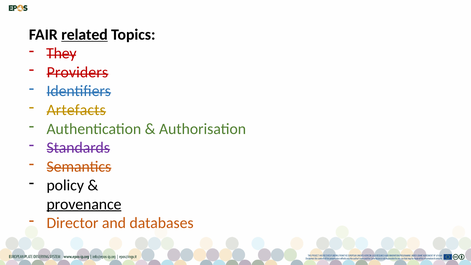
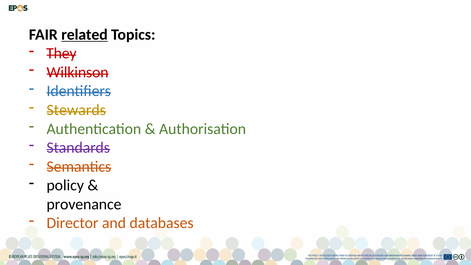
Providers: Providers -> Wilkinson (78, 72)
Artefacts: Artefacts -> Stewards (76, 110)
provenance underline: present -> none (84, 204)
